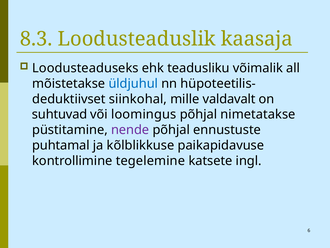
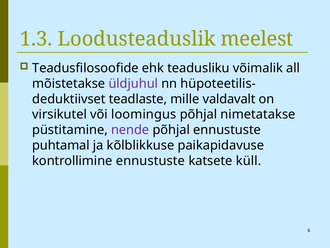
8.3: 8.3 -> 1.3 (36, 39)
kaasaja: kaasaja -> meelest (257, 39)
Loodusteaduseks: Loodusteaduseks -> Teadusfilosoofide (85, 68)
üldjuhul colour: blue -> purple (133, 83)
siinkohal: siinkohal -> teadlaste (138, 99)
suhtuvad: suhtuvad -> virsikutel (60, 114)
kontrollimine tegelemine: tegelemine -> ennustuste (150, 160)
ingl: ingl -> küll (249, 160)
